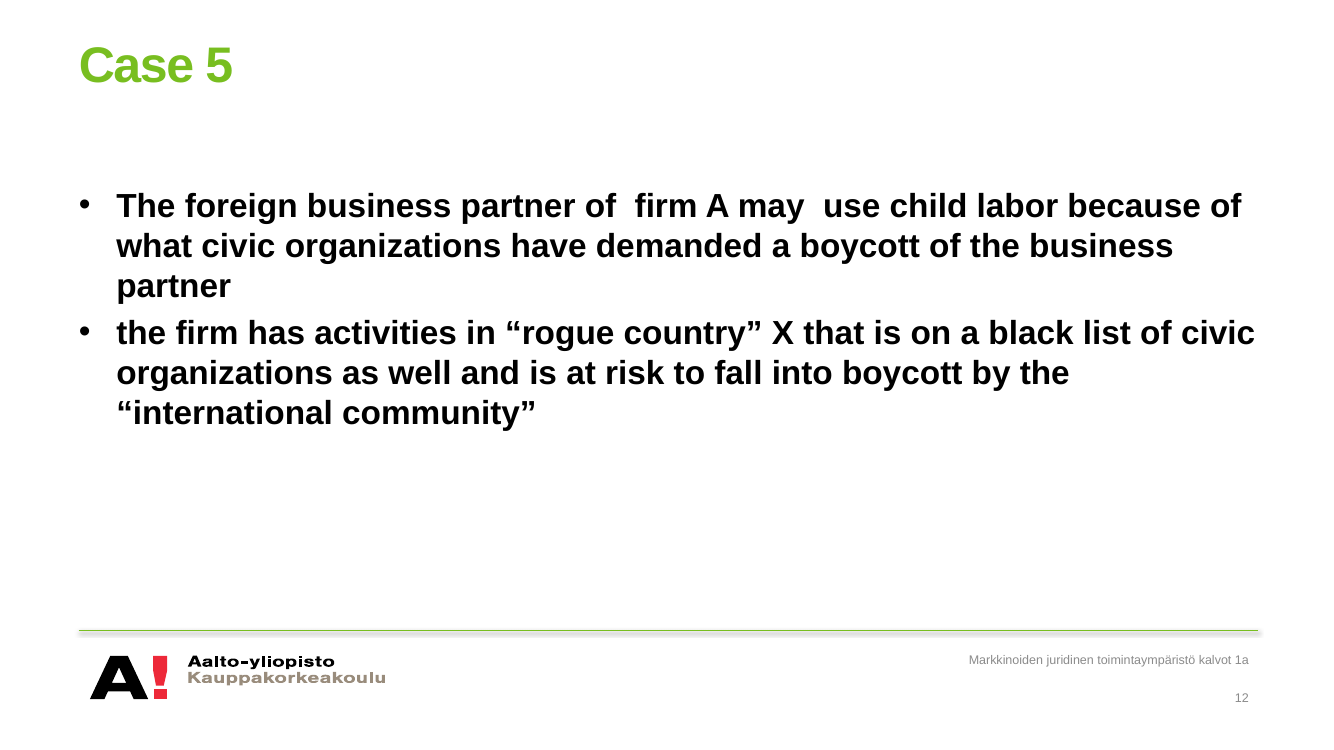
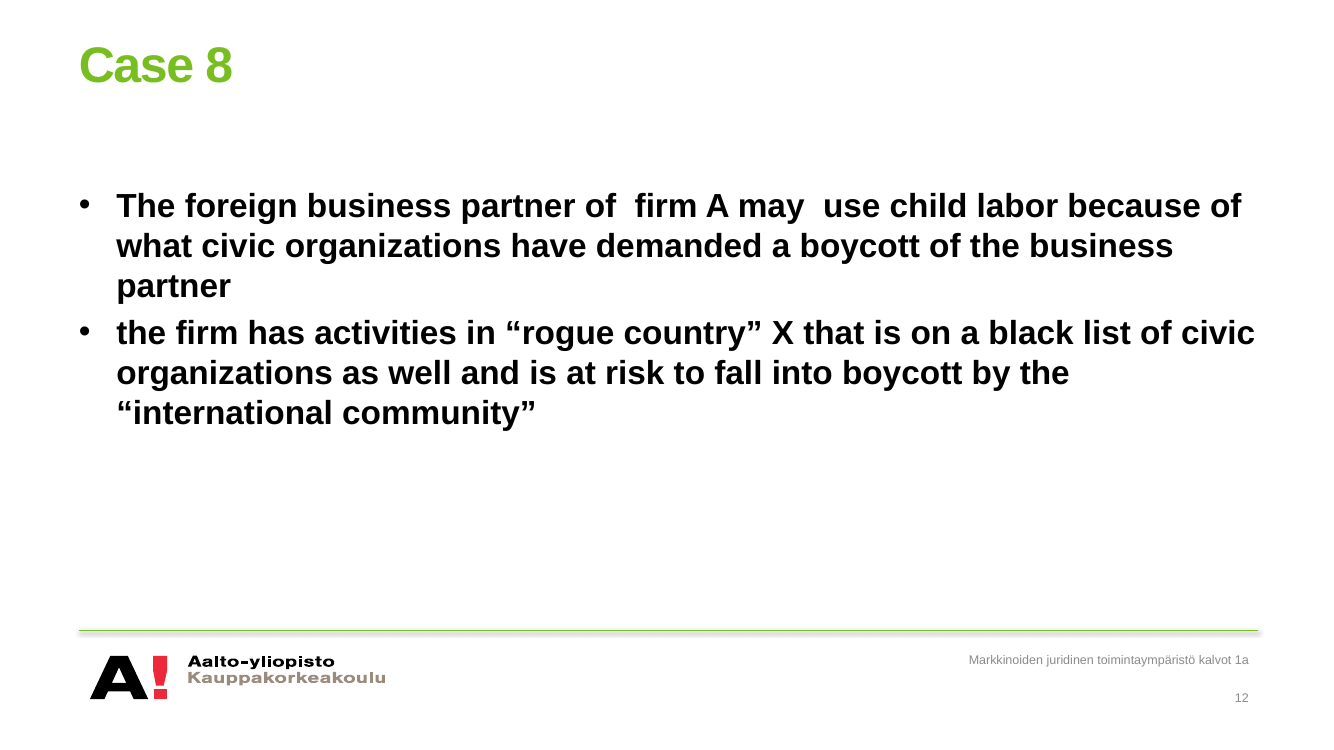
5: 5 -> 8 (219, 66)
